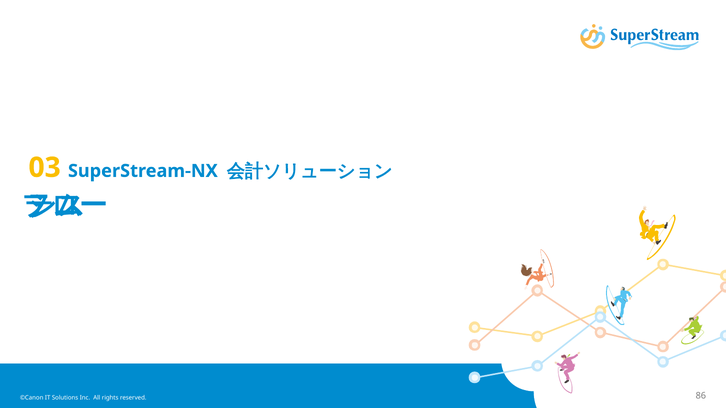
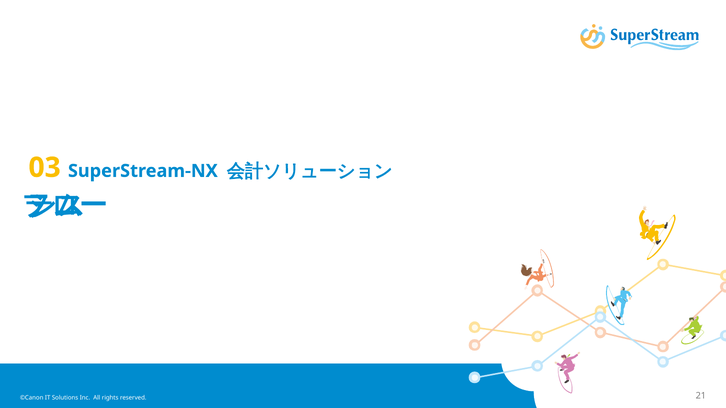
86: 86 -> 21 (701, 396)
